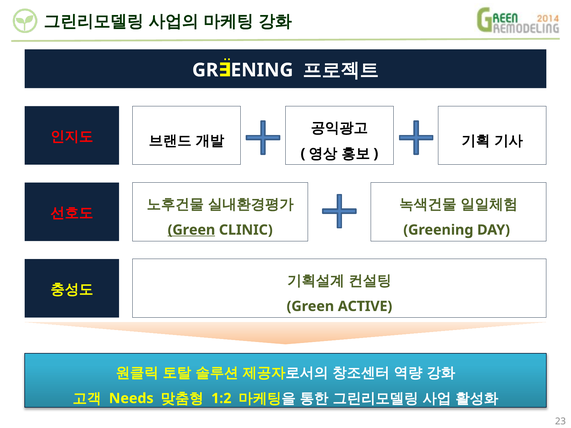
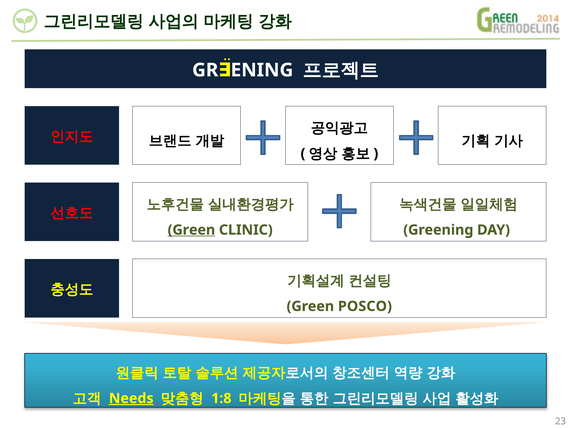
ACTIVE: ACTIVE -> POSCO (365, 306)
Needs underline: none -> present (131, 399)
1:2: 1:2 -> 1:8 (221, 399)
